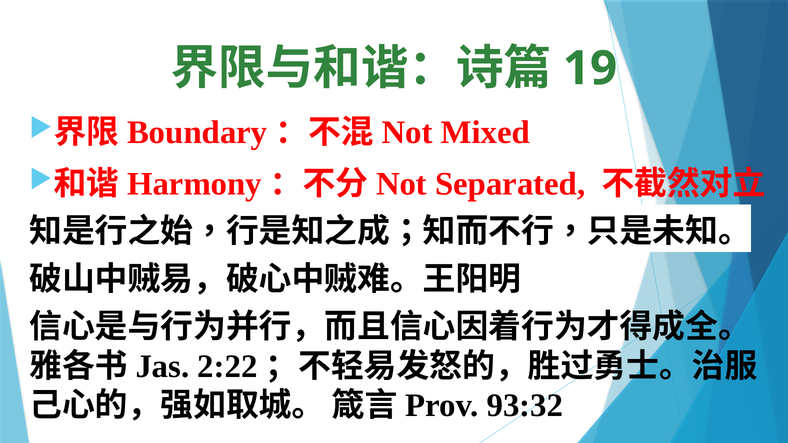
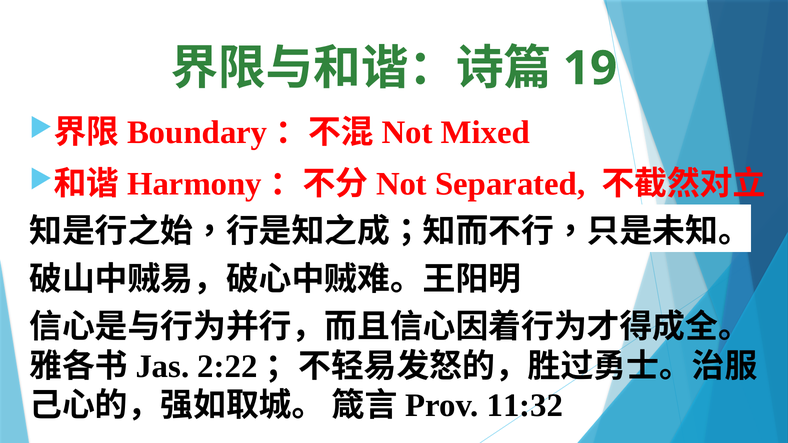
93:32: 93:32 -> 11:32 (525, 406)
